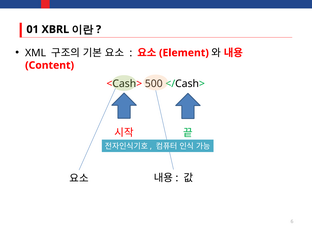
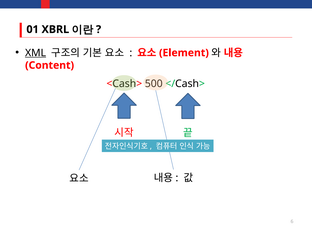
XML underline: none -> present (36, 53)
